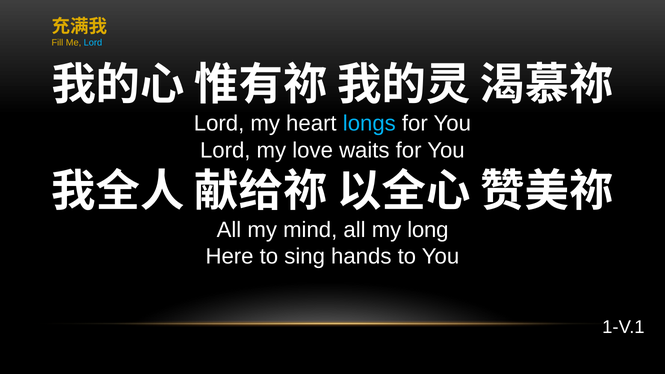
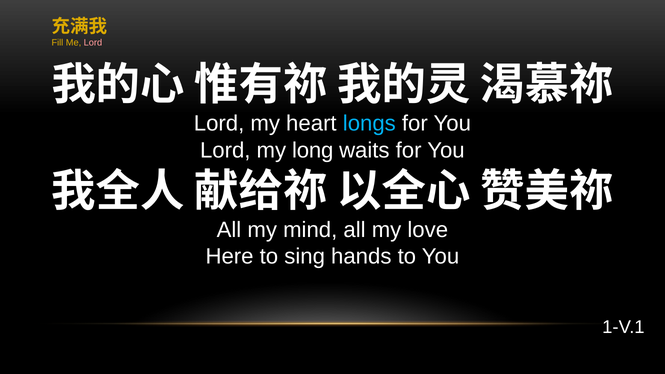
Lord colour: light blue -> pink (93, 43)
love: love -> long (313, 150)
long: long -> love (428, 230)
